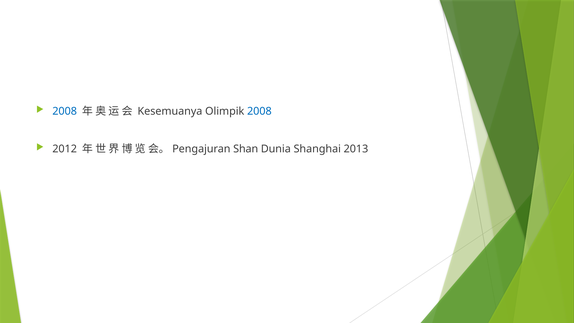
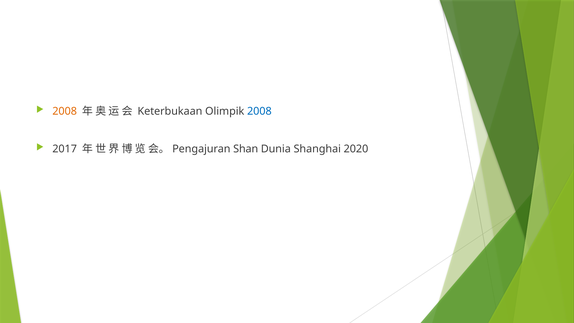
2008 colour: blue -> orange (65, 111)
Kesemuanya: Kesemuanya -> Keterbukaan (170, 111)
2012: 2012 -> 2017 (65, 149)
2013: 2013 -> 2020 (356, 149)
